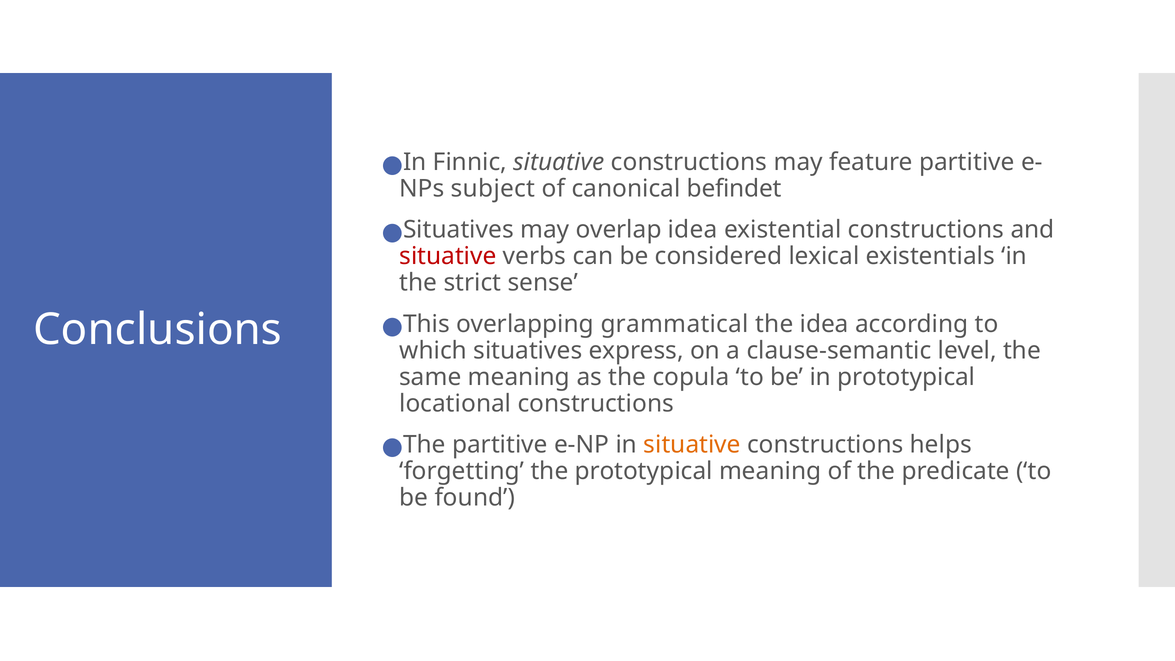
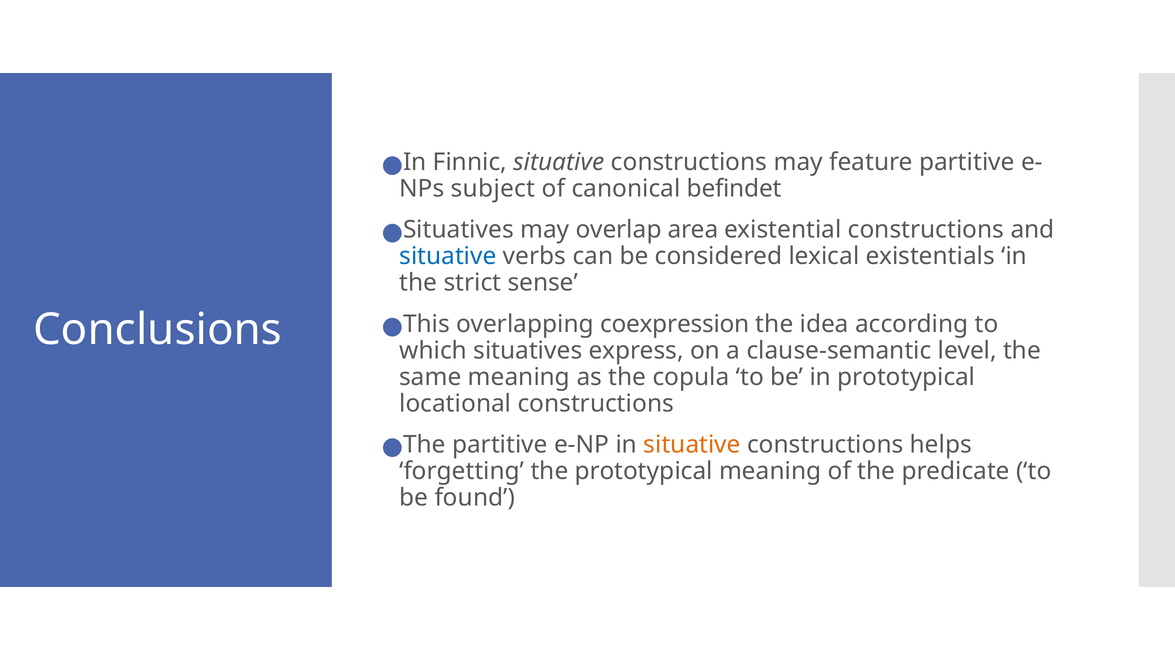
overlap idea: idea -> area (693, 230)
situative colour: red -> blue (448, 256)
grammatical: grammatical -> coexpression (675, 324)
